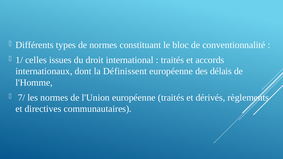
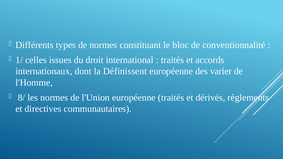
délais: délais -> varier (221, 71)
7/: 7/ -> 8/ (22, 98)
